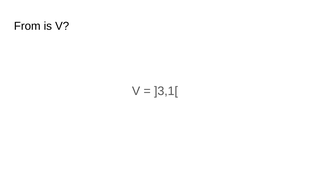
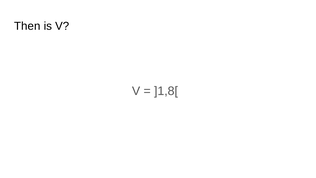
From: From -> Then (27, 26)
]3,1[: ]3,1[ -> ]1,8[ (166, 91)
